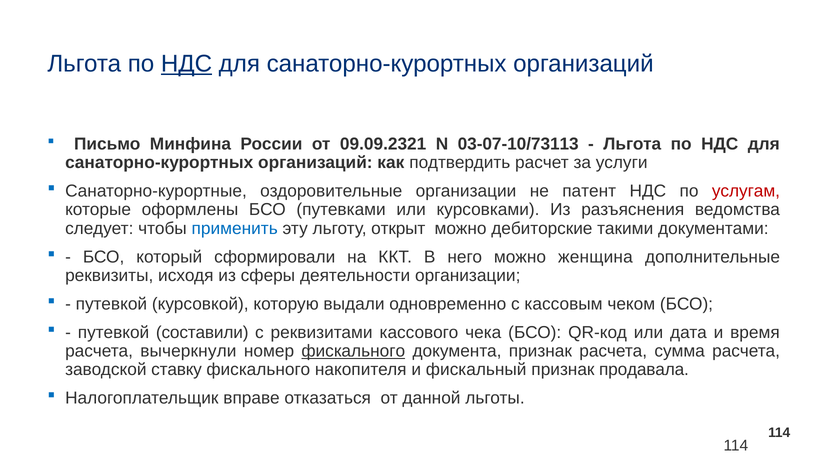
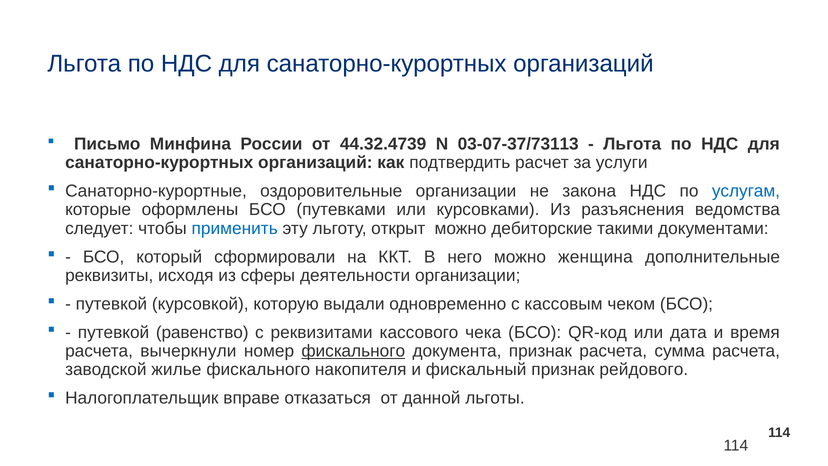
НДС underline: present -> none (187, 64)
09.09.2321: 09.09.2321 -> 44.32.4739 (383, 144)
03-07-10/73113: 03-07-10/73113 -> 03-07-37/73113 (518, 144)
патент: патент -> закона (589, 191)
услугам colour: red -> blue (746, 191)
составили: составили -> равенство (202, 332)
ставку: ставку -> жилье (176, 370)
продавала: продавала -> рейдового (644, 370)
